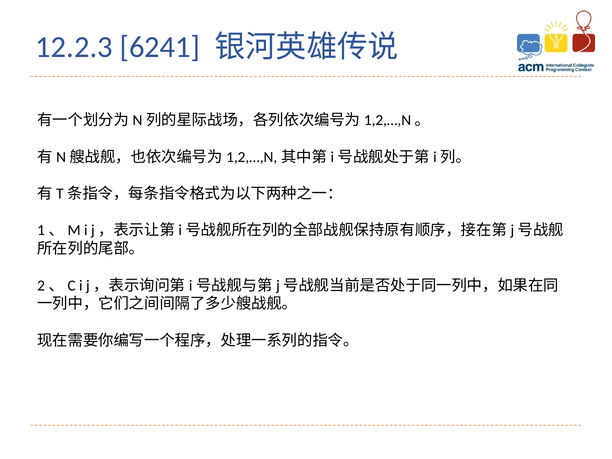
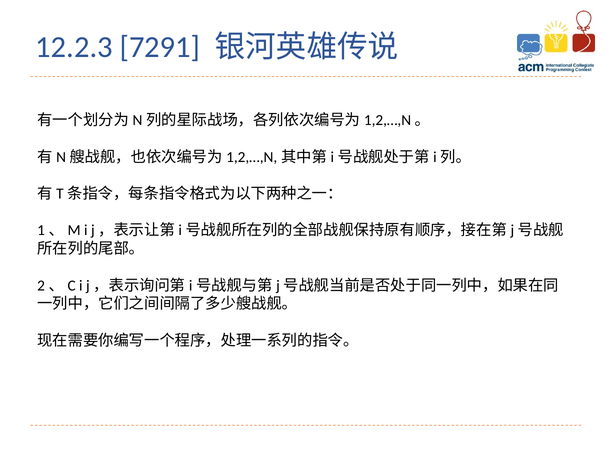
6241: 6241 -> 7291 (160, 47)
